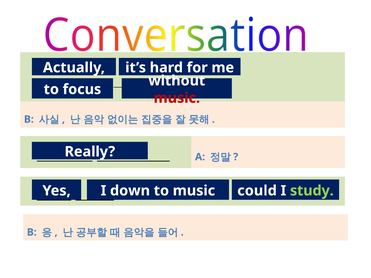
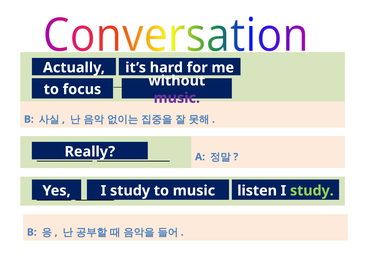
music colour: red -> purple (177, 98)
Yes I down: down -> study (130, 191)
could: could -> listen (257, 191)
